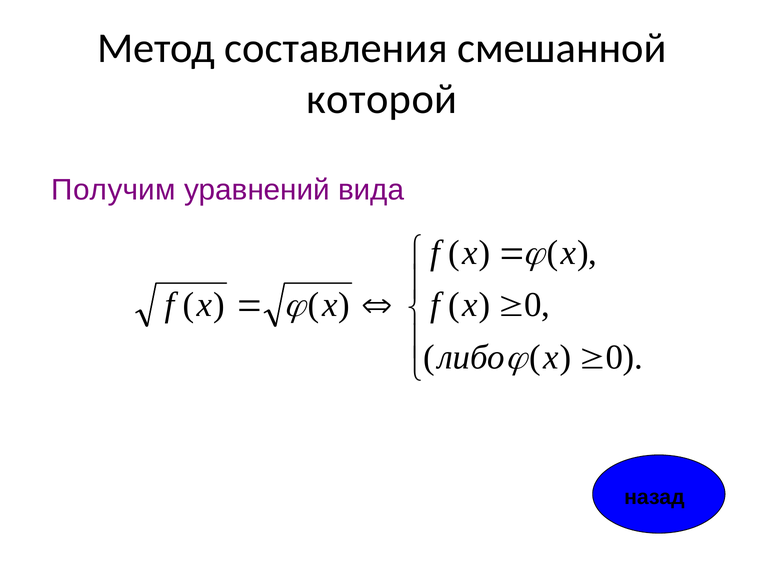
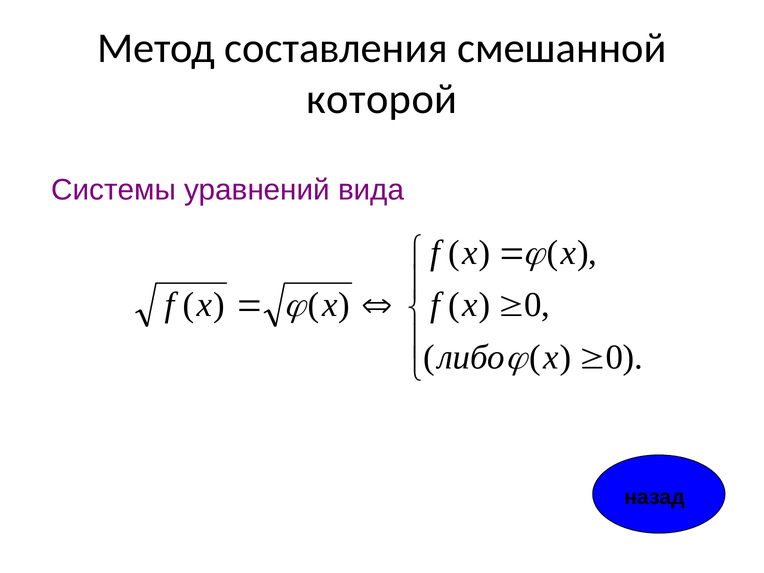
Получим: Получим -> Системы (114, 190)
